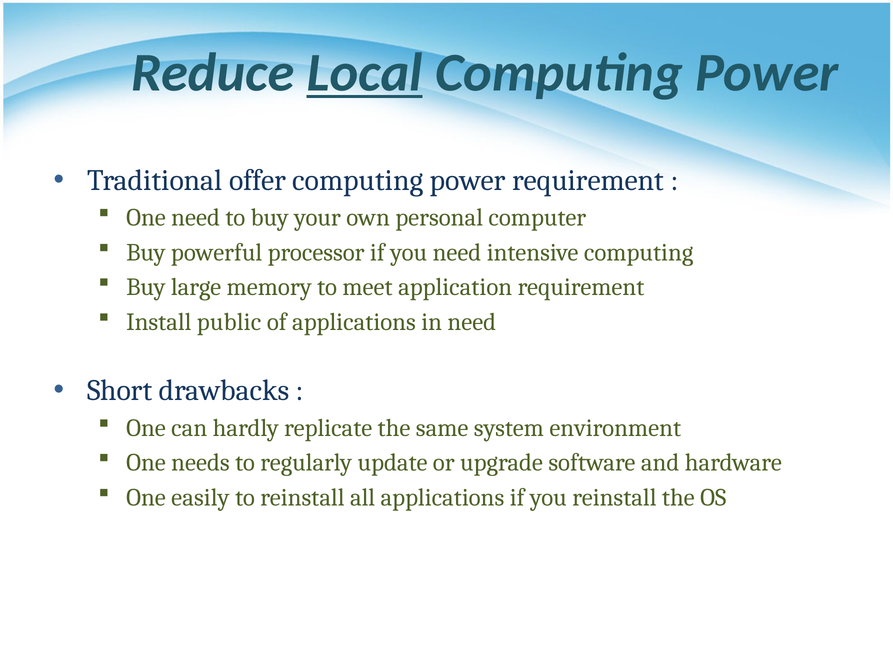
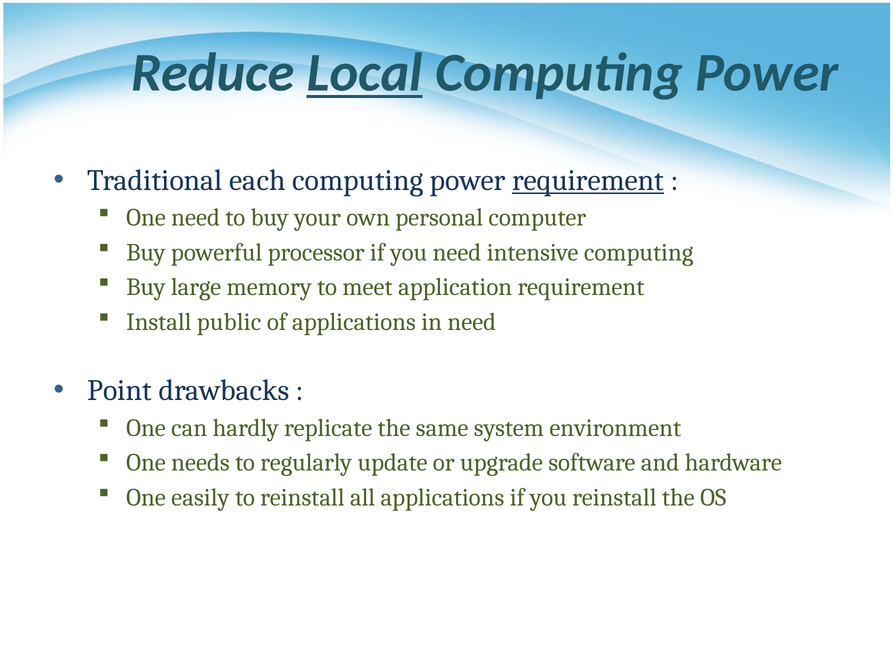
offer: offer -> each (257, 181)
requirement underline: none -> present (588, 181)
Short: Short -> Point (120, 391)
